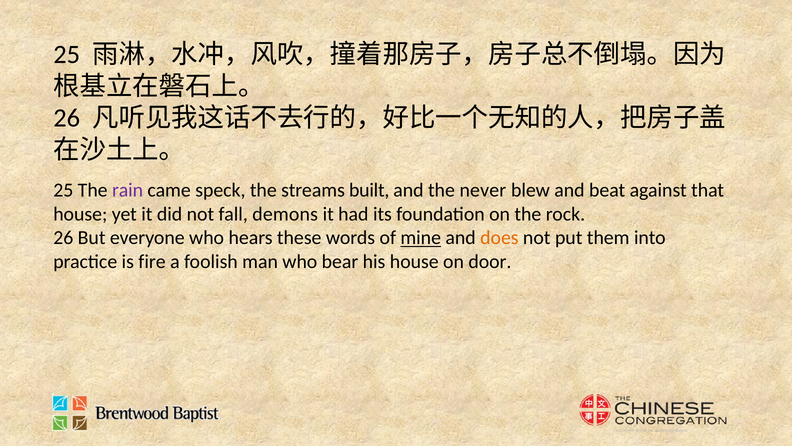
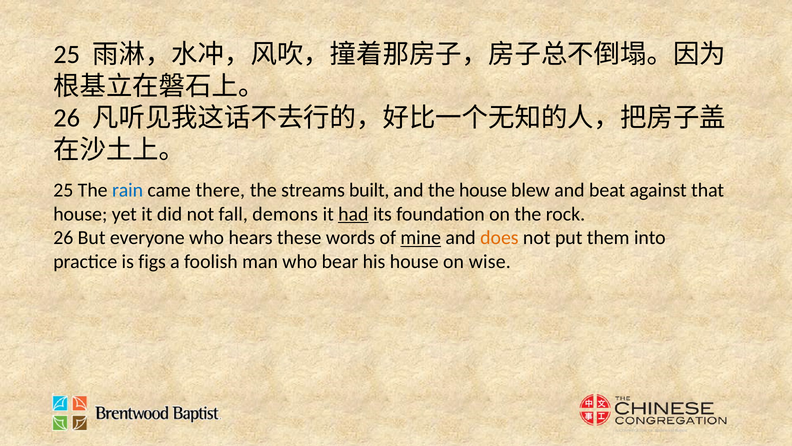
rain colour: purple -> blue (128, 190)
speck: speck -> there (220, 190)
the never: never -> house (483, 190)
had underline: none -> present (353, 214)
fire: fire -> figs (152, 261)
door: door -> wise (490, 261)
